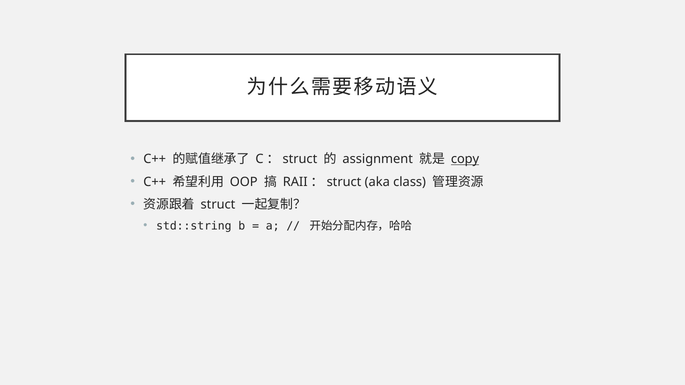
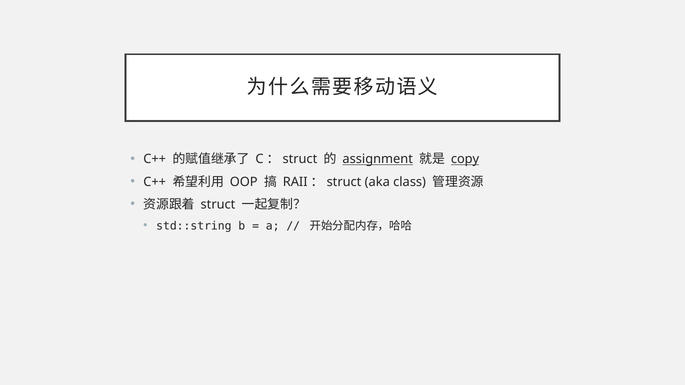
assignment underline: none -> present (378, 159)
